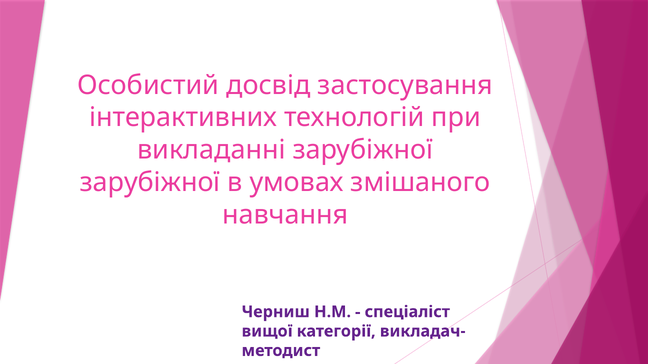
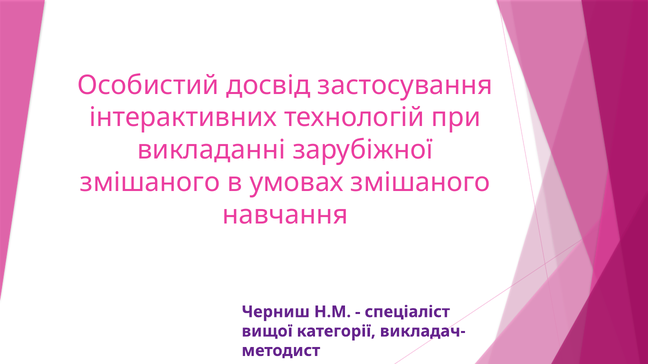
зарубіжної: зарубіжної -> змішаного (150, 183)
